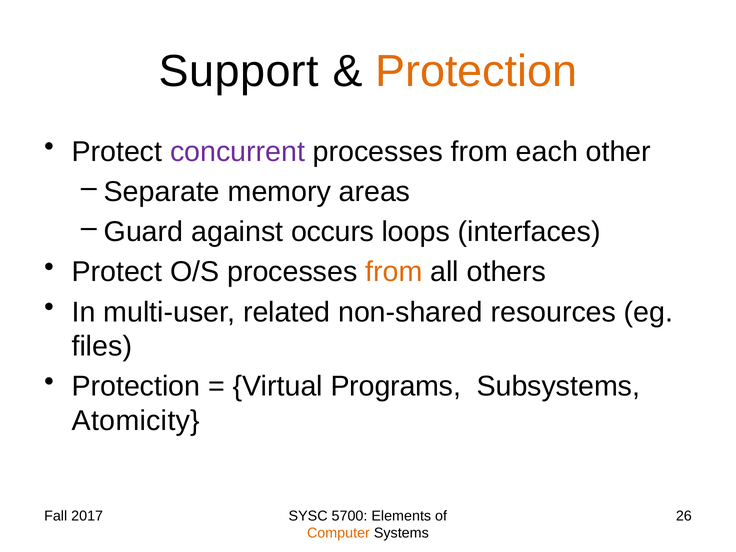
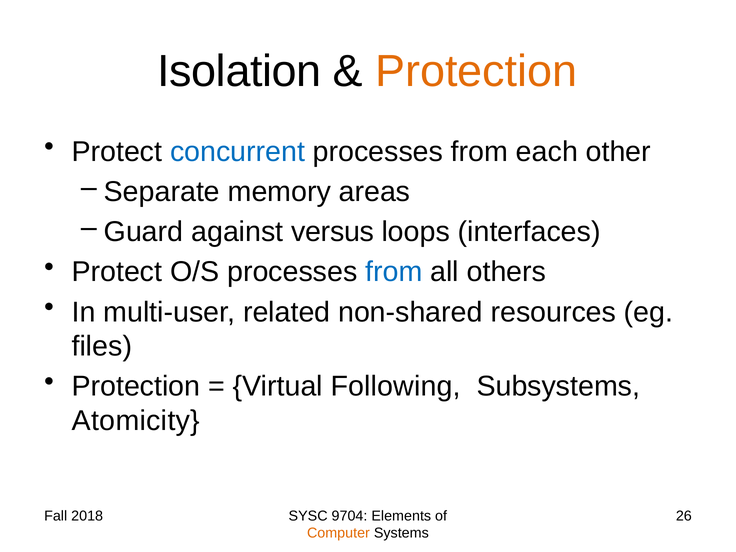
Support: Support -> Isolation (239, 71)
concurrent colour: purple -> blue (238, 152)
occurs: occurs -> versus (333, 232)
from colour: orange -> blue (394, 272)
Programs: Programs -> Following (396, 387)
2017: 2017 -> 2018 (87, 516)
5700: 5700 -> 9704 (350, 516)
